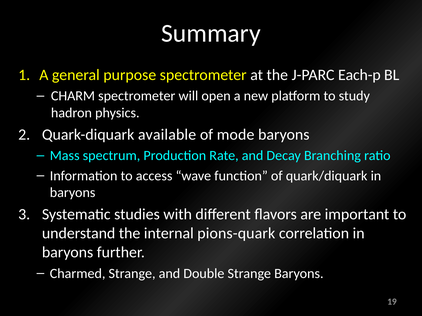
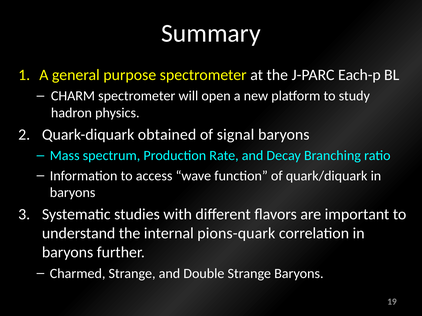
available: available -> obtained (167, 135)
mode: mode -> signal (236, 135)
